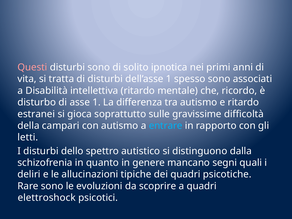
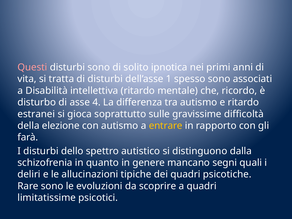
asse 1: 1 -> 4 (97, 102)
campari: campari -> elezione (61, 126)
entrare colour: light blue -> yellow (166, 126)
letti: letti -> farà (28, 137)
elettroshock: elettroshock -> limitatissime (47, 198)
